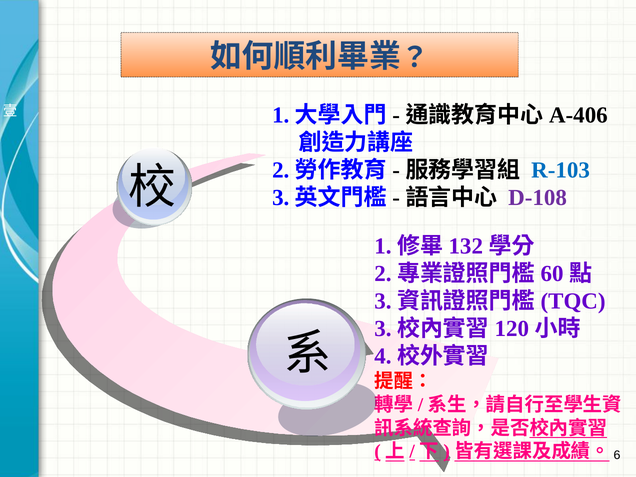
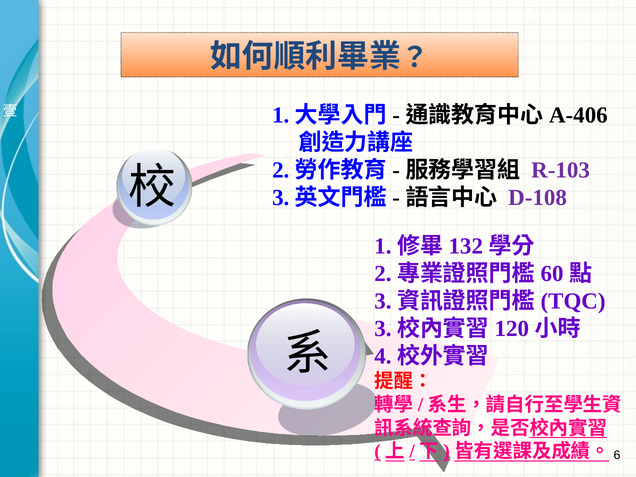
R-103 colour: blue -> purple (561, 170)
